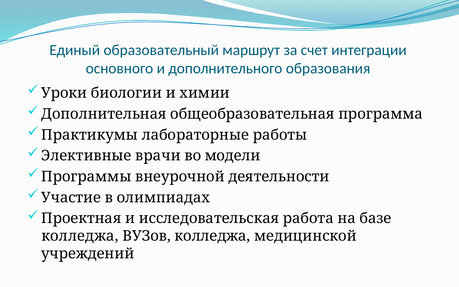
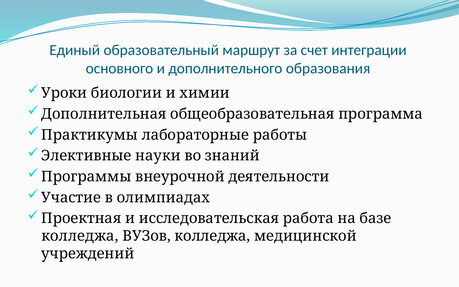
врачи: врачи -> науки (158, 156)
модели: модели -> знаний (232, 156)
